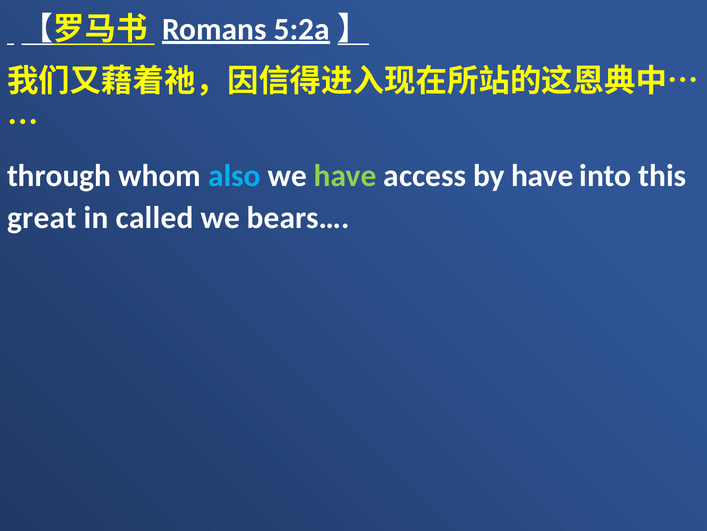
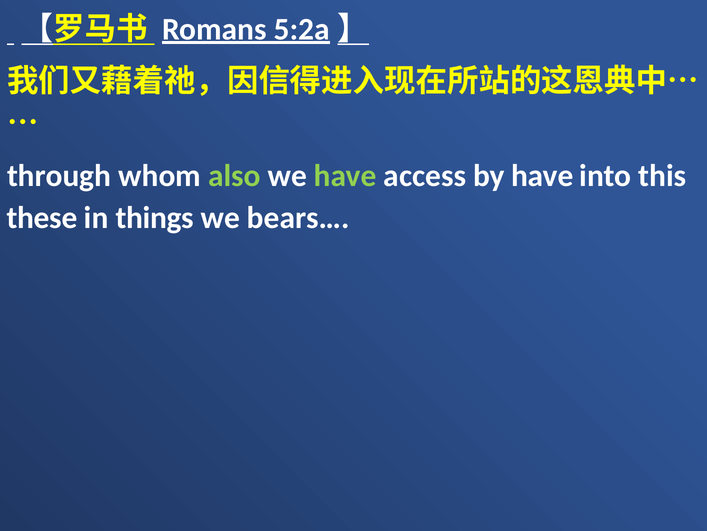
also colour: light blue -> light green (234, 175)
great: great -> these (42, 218)
called: called -> things (155, 218)
